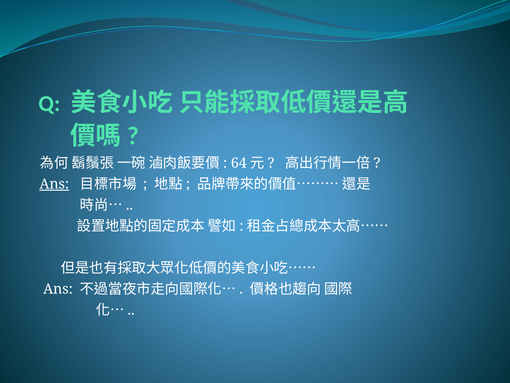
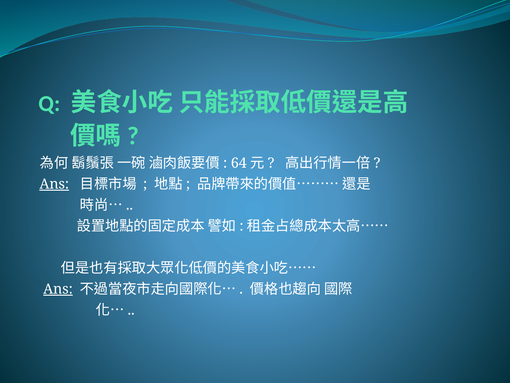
Ans underline: none -> present (58, 289)
